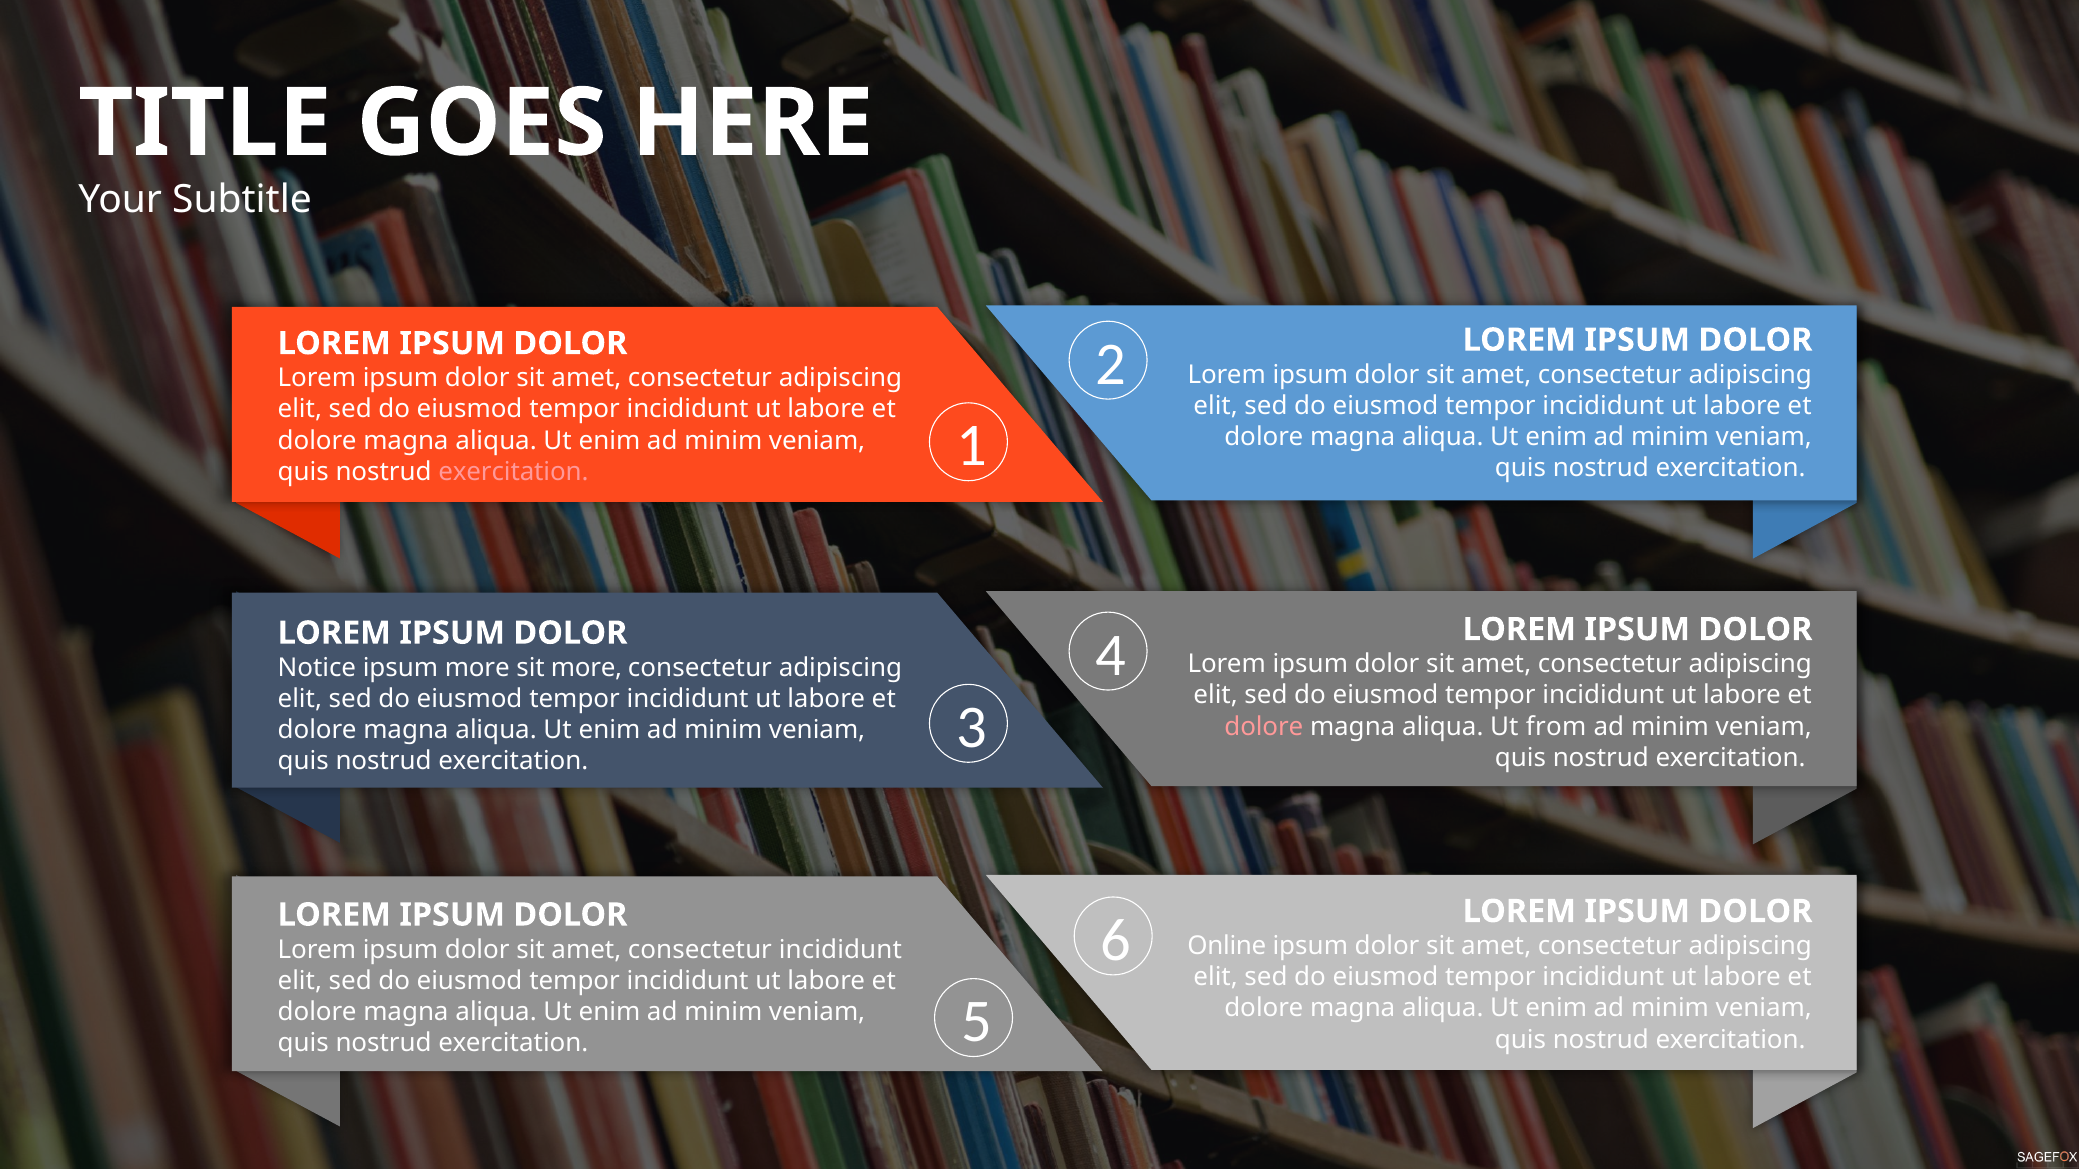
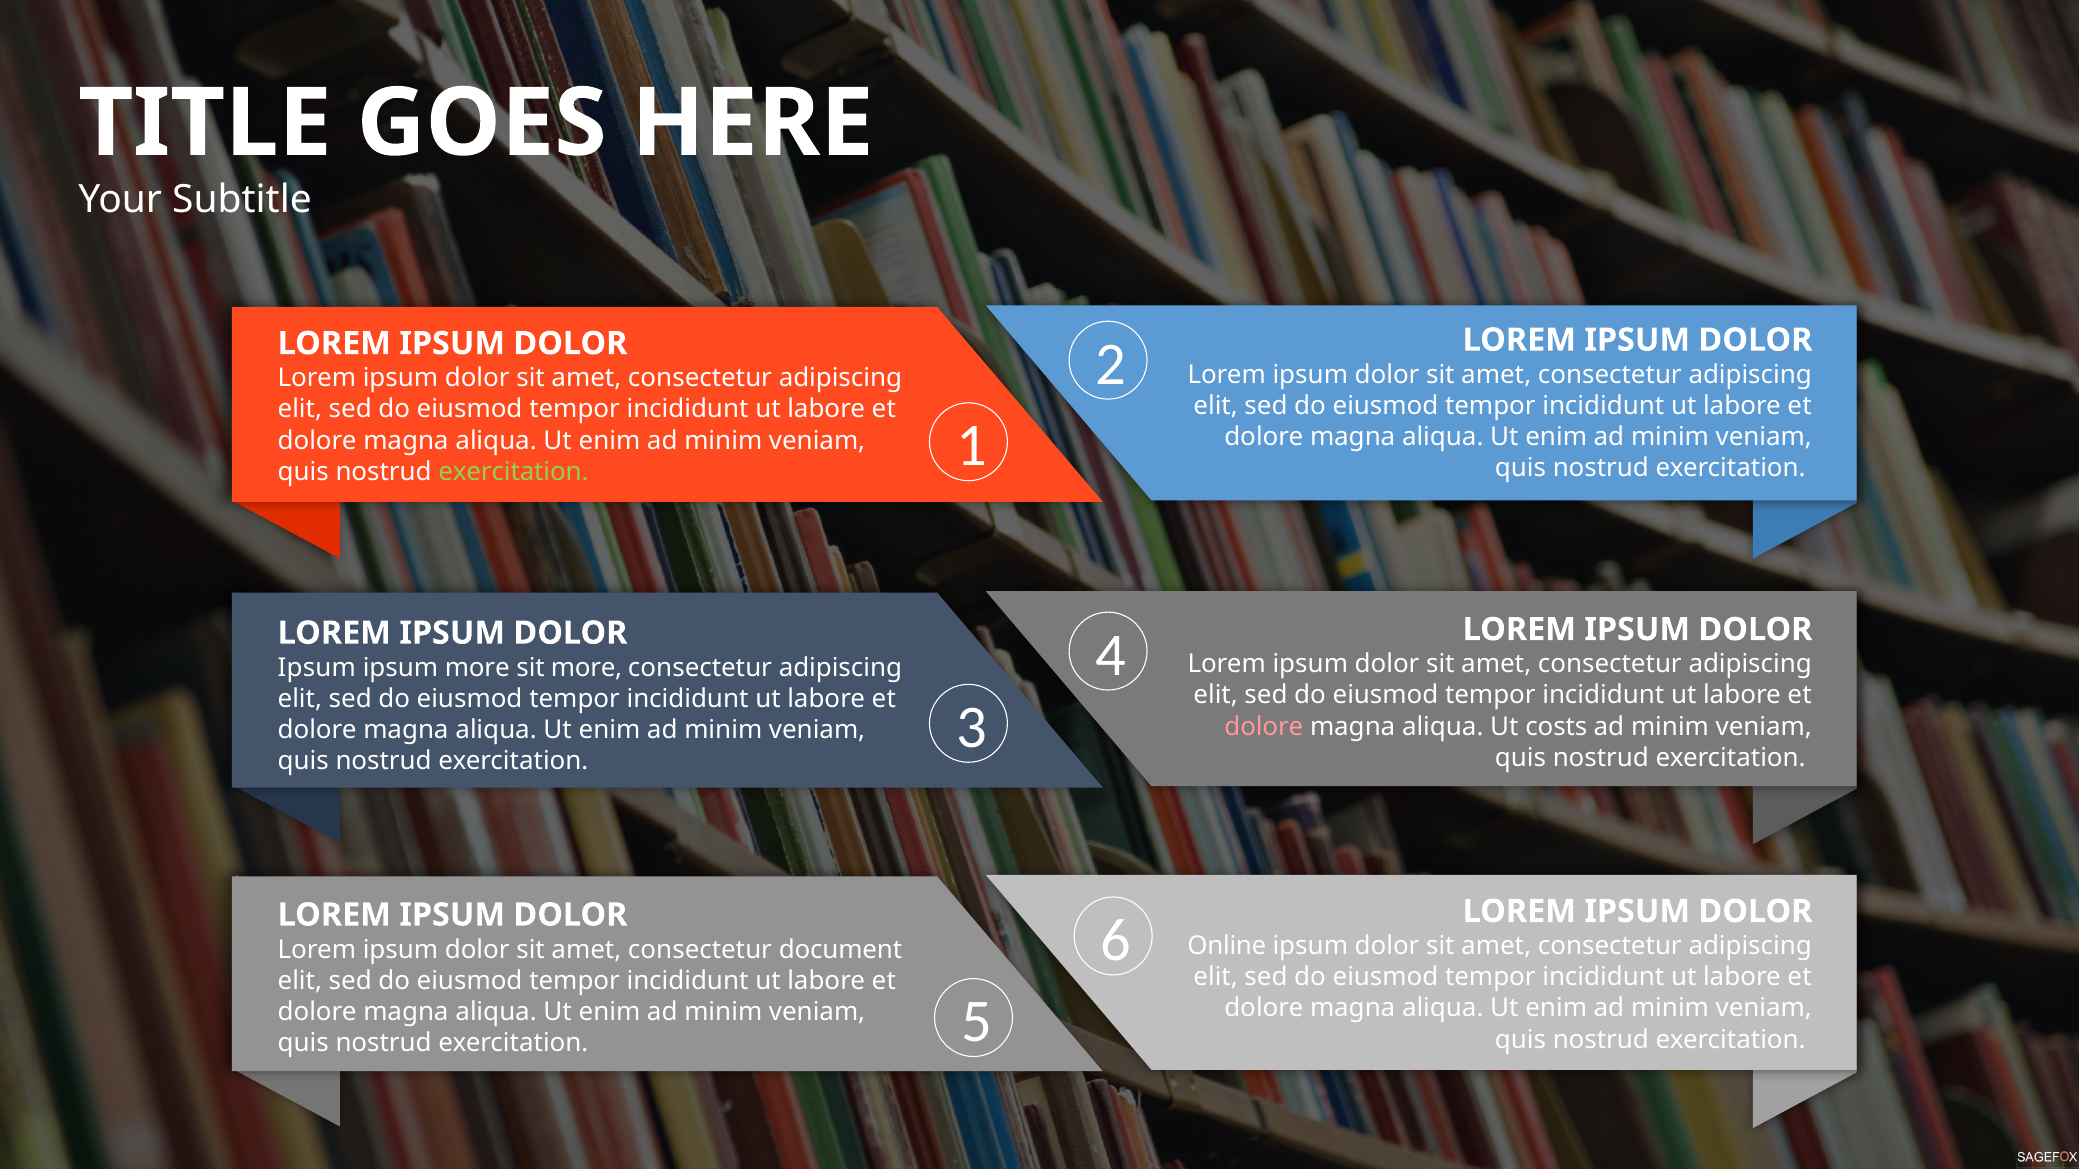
exercitation colour: pink -> light green (513, 472)
Notice: Notice -> Ipsum (317, 668)
from: from -> costs (1556, 727)
consectetur incididunt: incididunt -> document (841, 950)
